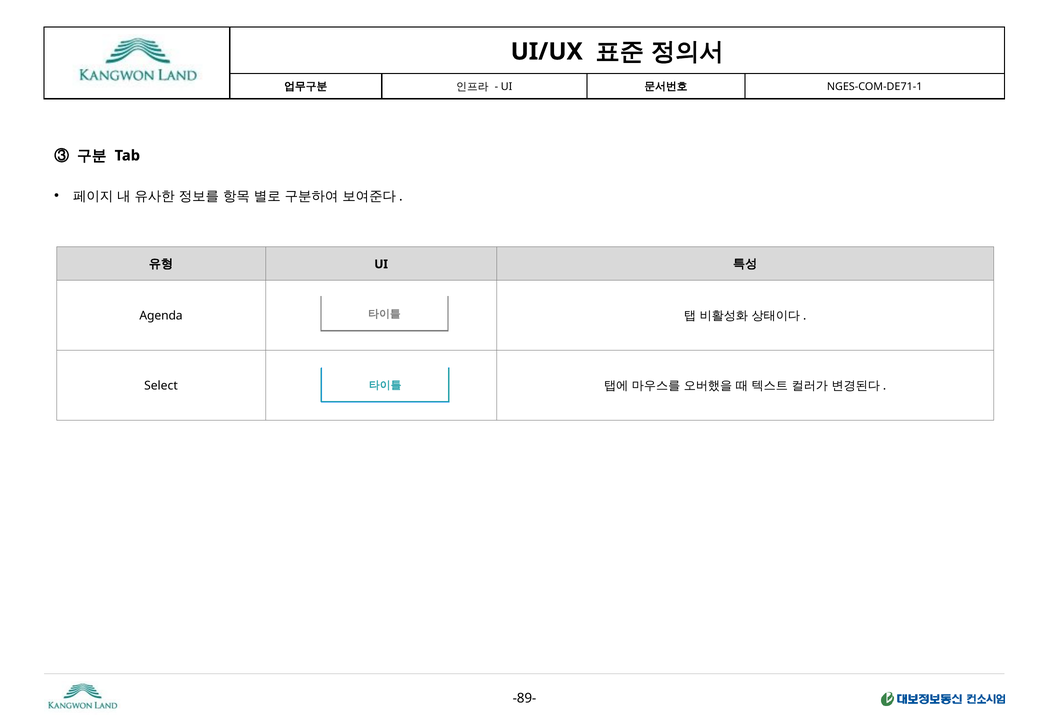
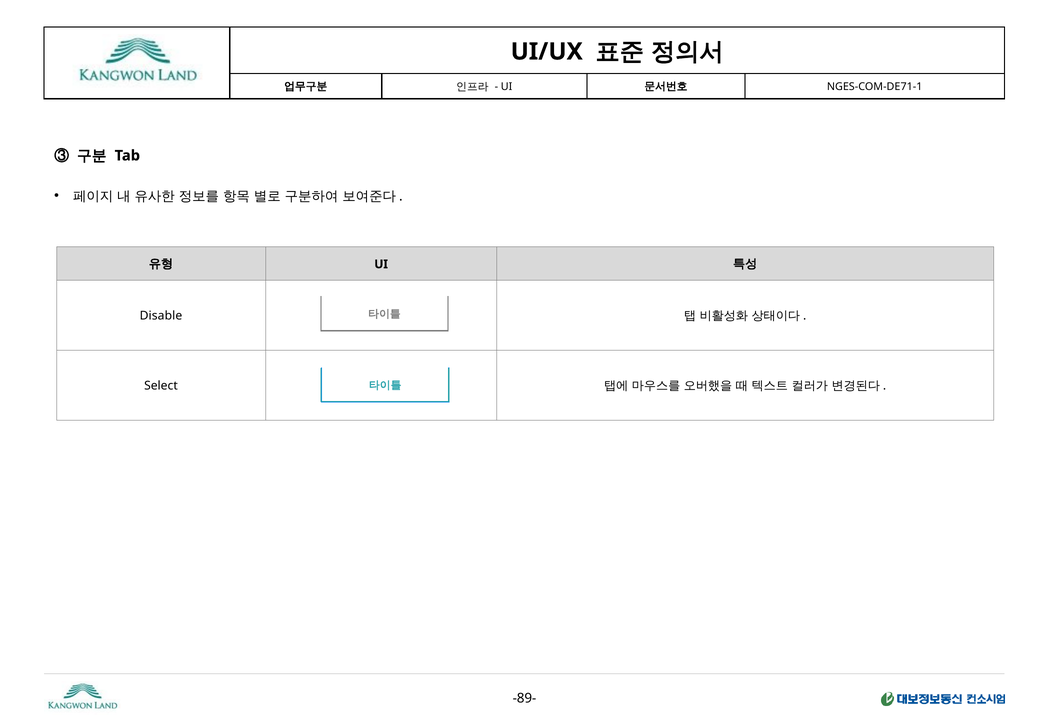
Agenda: Agenda -> Disable (161, 316)
